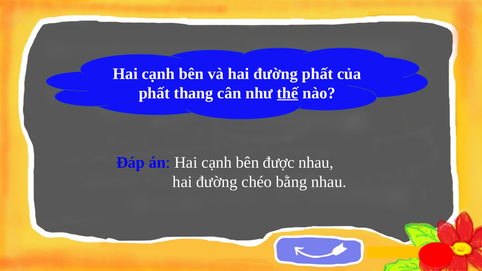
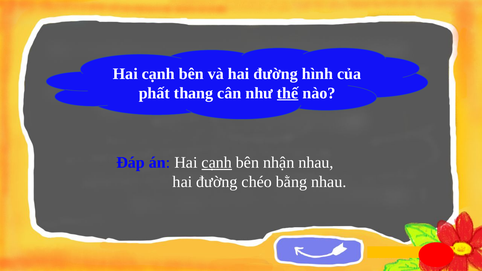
đường phất: phất -> hình (318, 74)
cạnh underline: none -> present (217, 163)
được: được -> nhận (279, 163)
